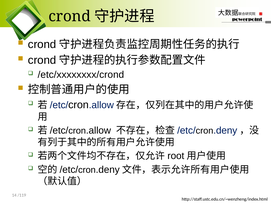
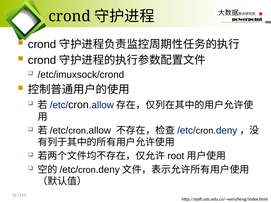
/etc/xxxxxxxx/crond: /etc/xxxxxxxx/crond -> /etc/imuxsock/crond (81, 75)
